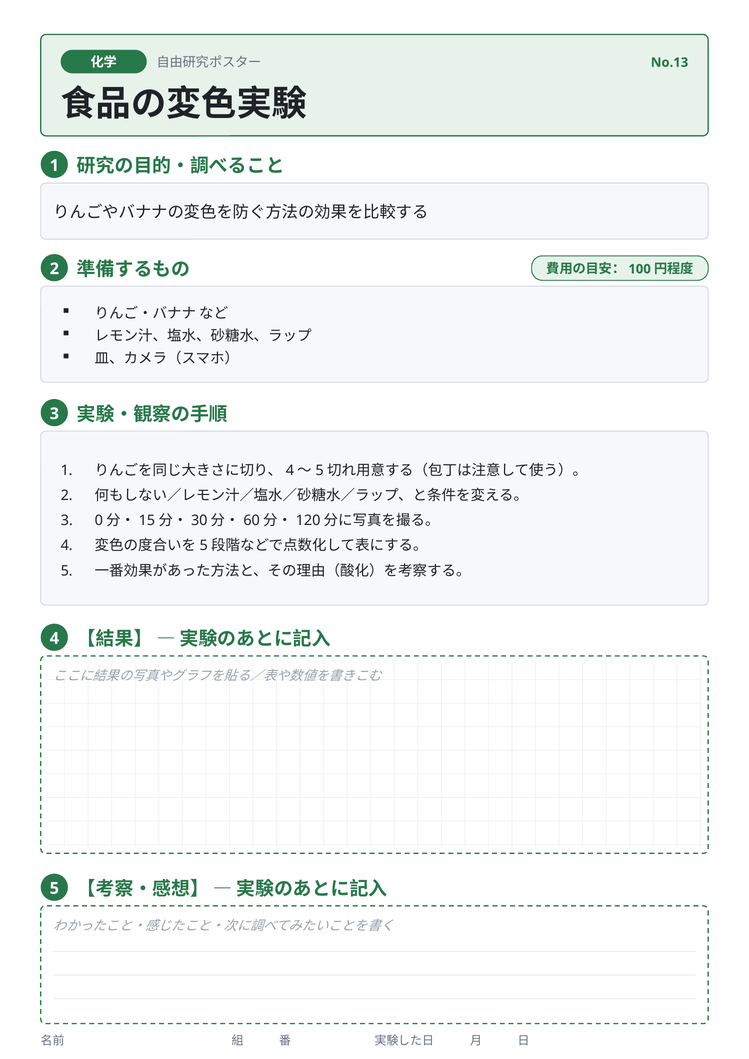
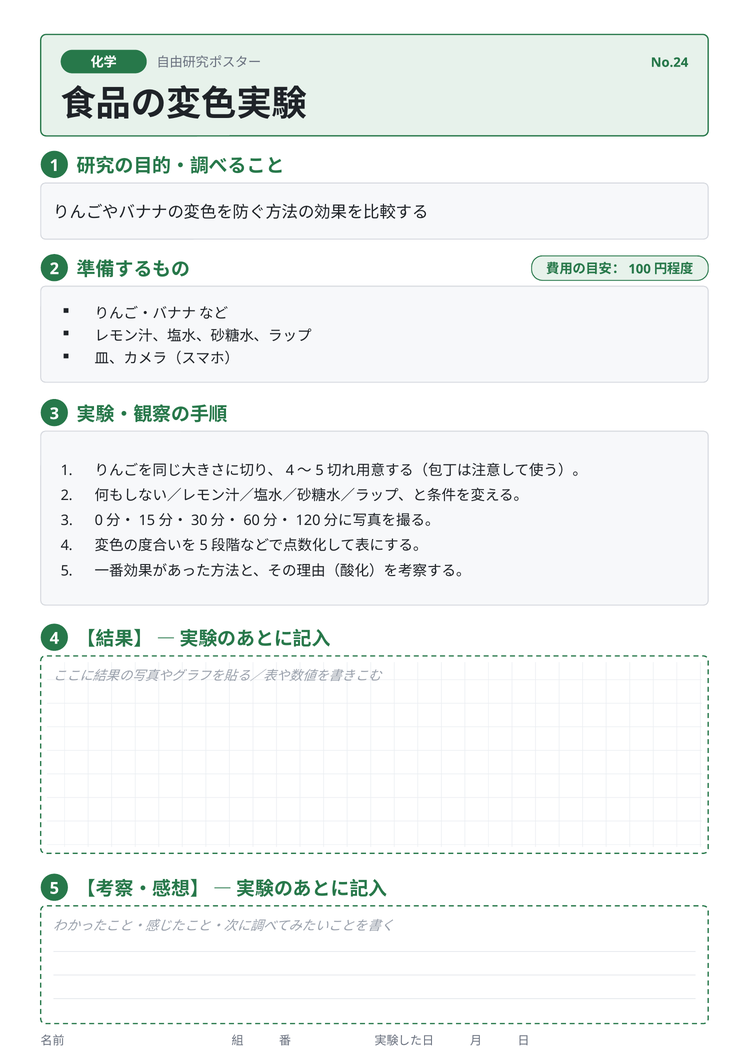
No.13: No.13 -> No.24 (670, 62)
